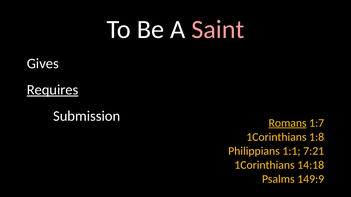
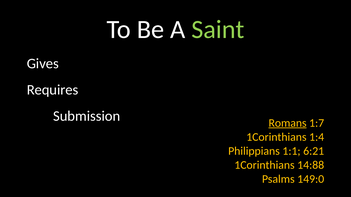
Saint colour: pink -> light green (218, 29)
Requires underline: present -> none (53, 90)
1:8: 1:8 -> 1:4 (317, 137)
7:21: 7:21 -> 6:21 (314, 151)
14:18: 14:18 -> 14:88 (311, 165)
149:9: 149:9 -> 149:0 (311, 179)
